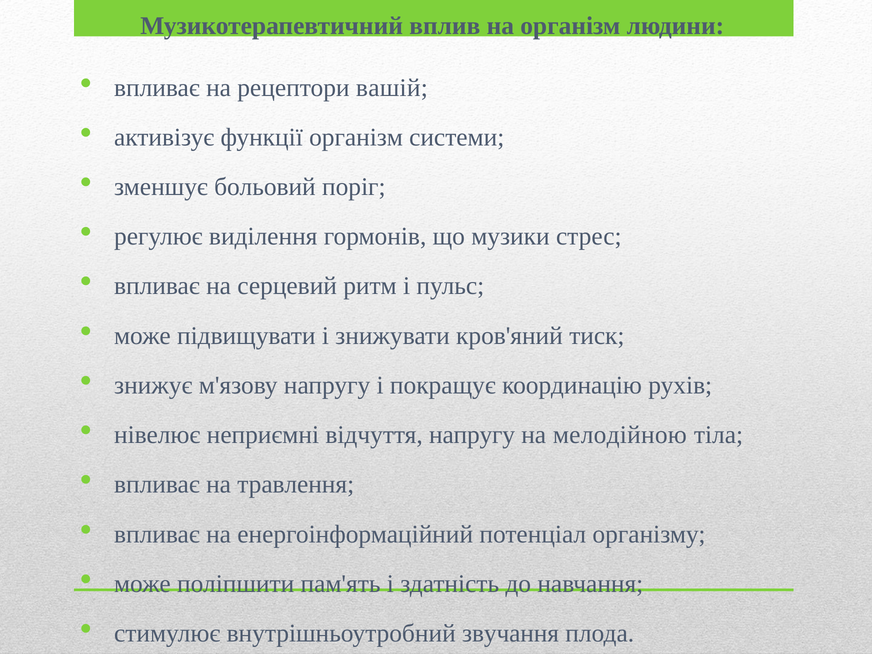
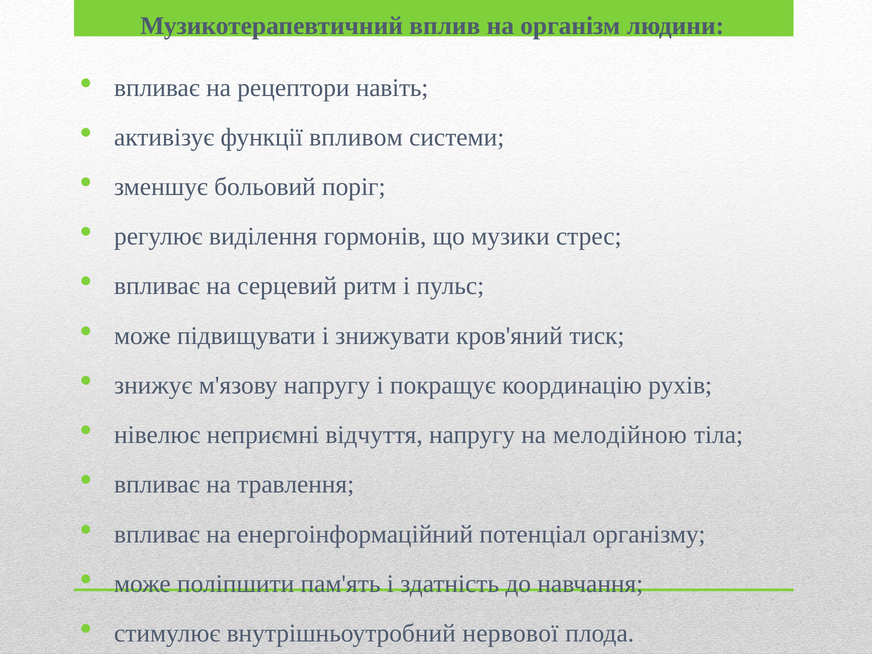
вашій: вашій -> навіть (392, 88)
функції організм: організм -> впливом (356, 137)
звучання: звучання -> нервової (510, 633)
